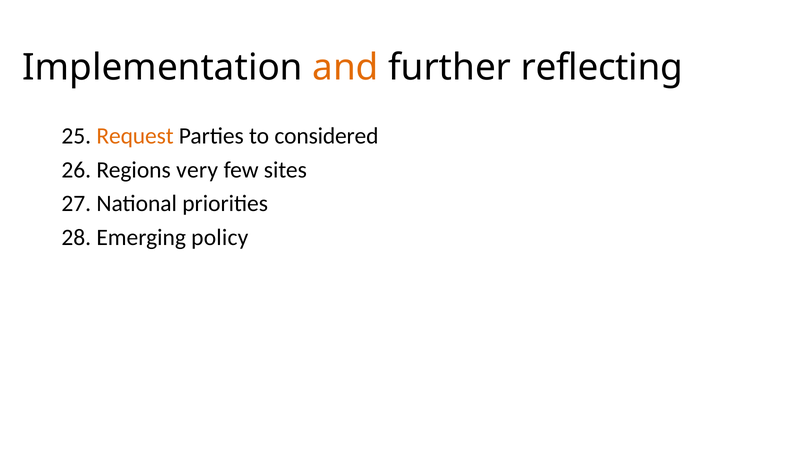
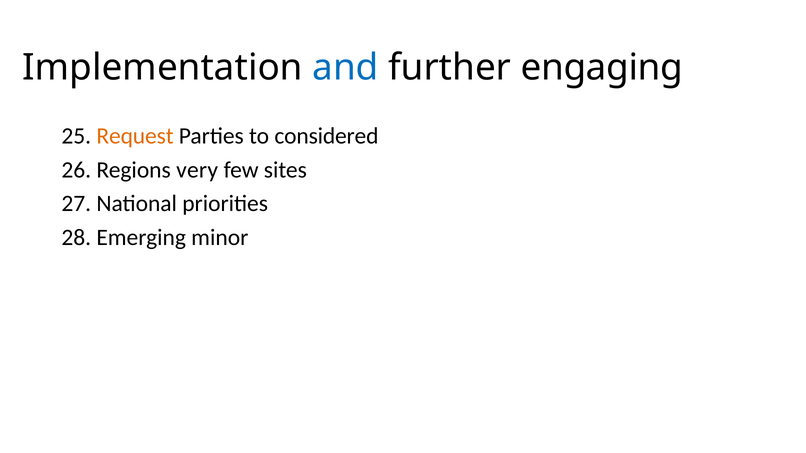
and colour: orange -> blue (345, 68)
reflecting: reflecting -> engaging (602, 68)
policy: policy -> minor (220, 237)
